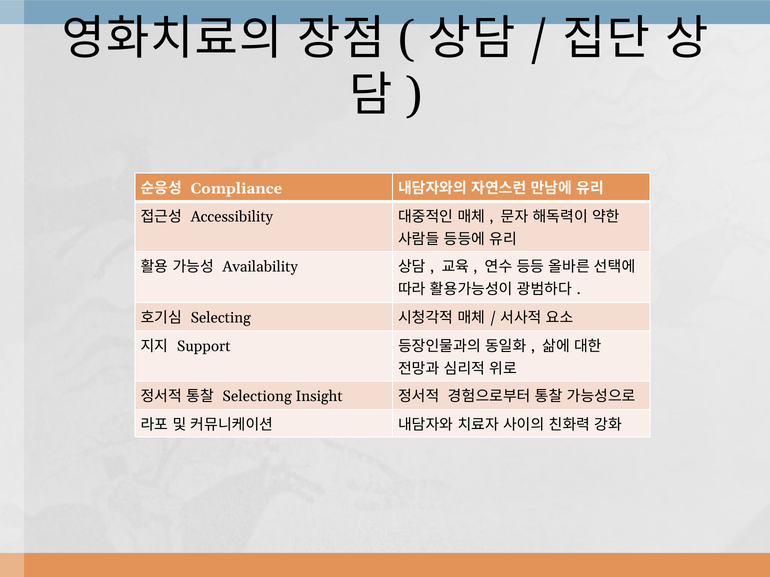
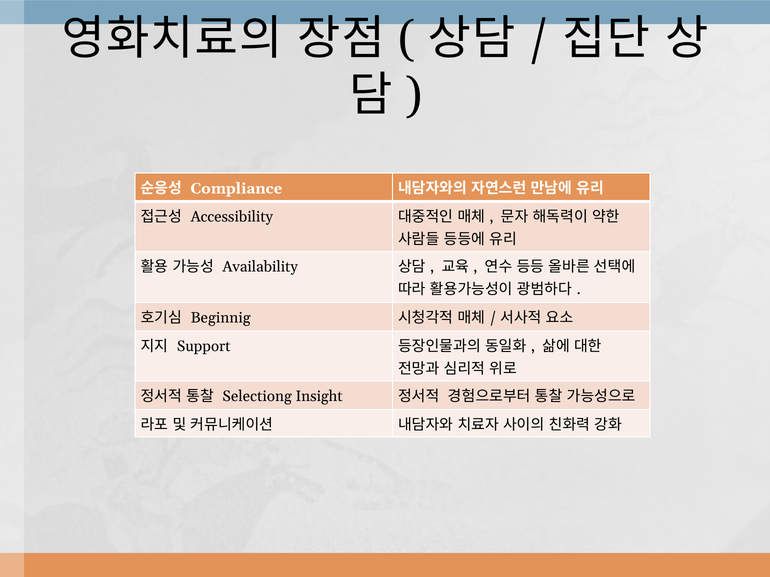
Selecting: Selecting -> Beginnig (221, 318)
